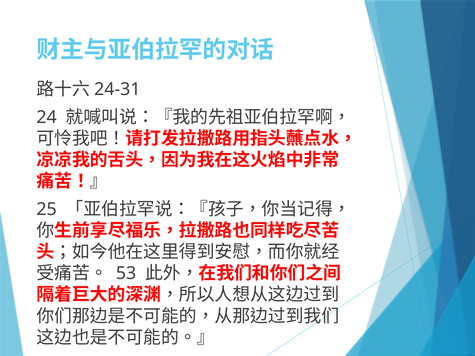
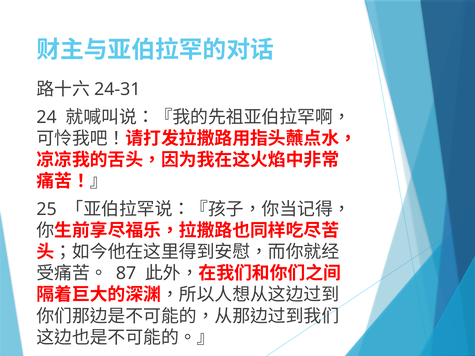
53: 53 -> 87 (126, 274)
